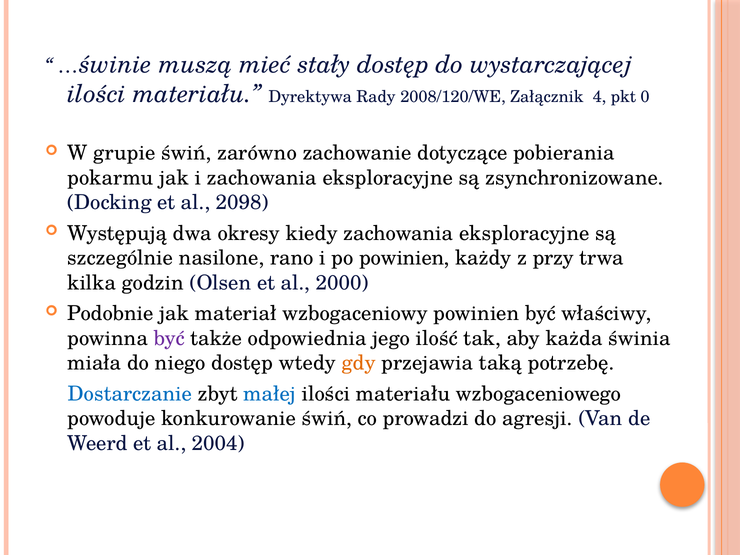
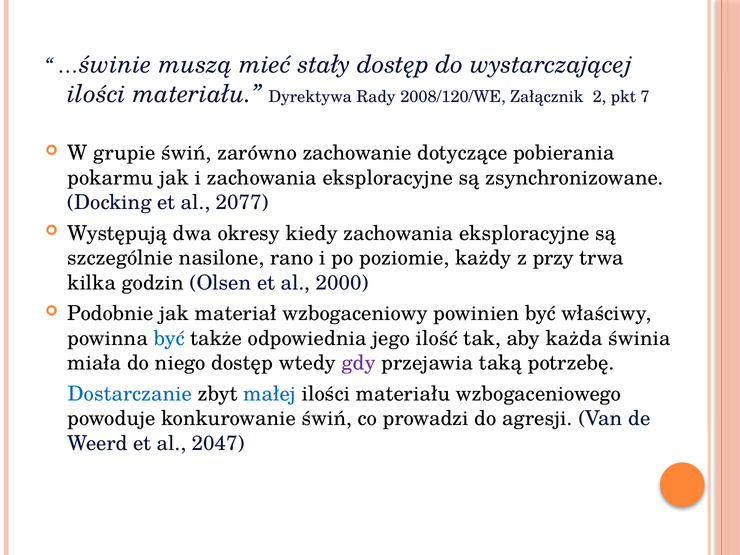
4: 4 -> 2 (599, 97)
0: 0 -> 7 (645, 97)
2098: 2098 -> 2077 (242, 203)
po powinien: powinien -> poziomie (404, 258)
być colour: purple -> blue (169, 338)
gdy colour: orange -> purple (359, 363)
2004: 2004 -> 2047 (218, 443)
